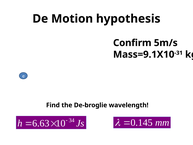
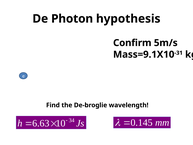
Motion: Motion -> Photon (72, 19)
